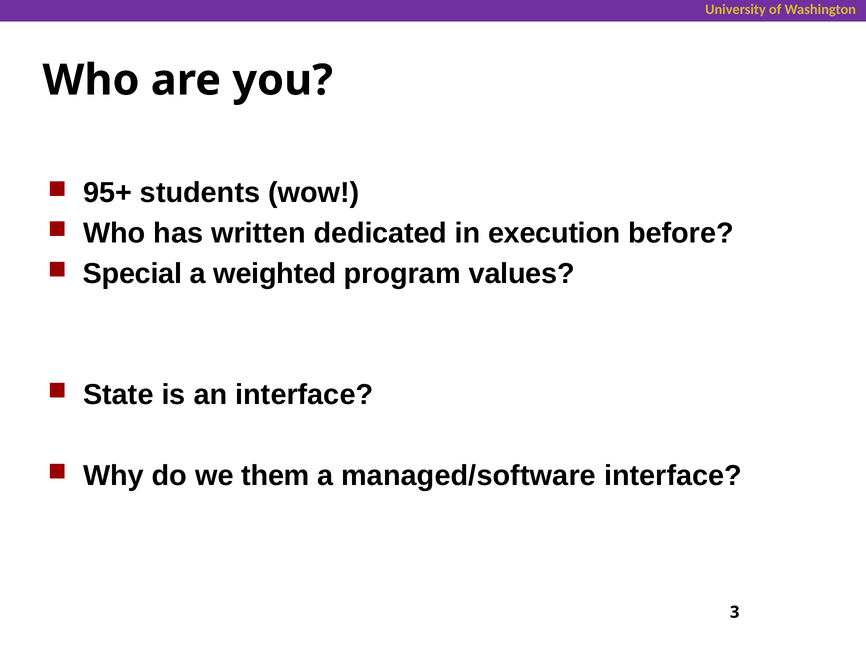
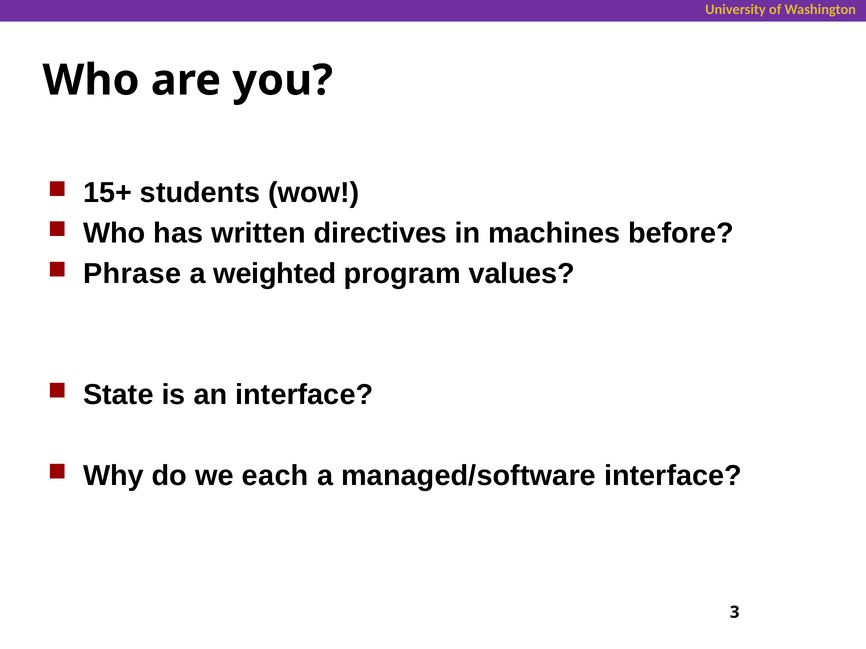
95+: 95+ -> 15+ (108, 193)
dedicated: dedicated -> directives (380, 233)
execution: execution -> machines (554, 233)
Special: Special -> Phrase (132, 274)
them: them -> each (275, 476)
